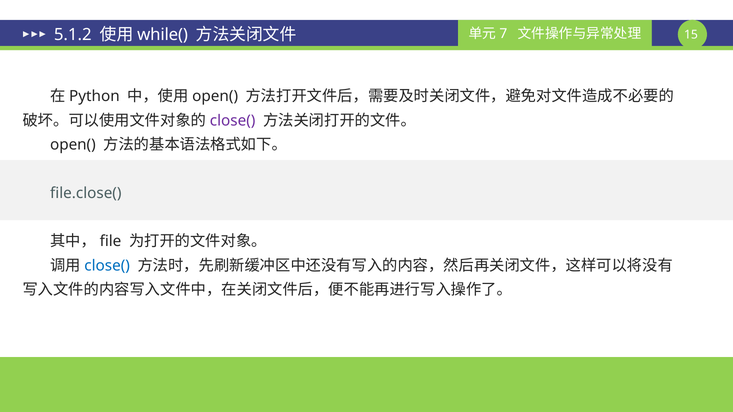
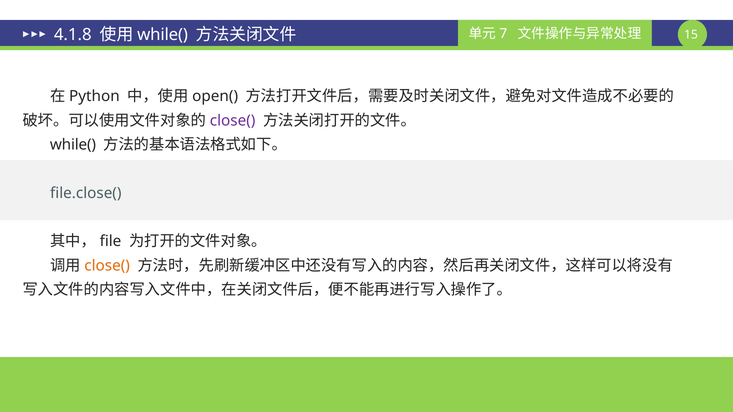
5.1.2: 5.1.2 -> 4.1.8 (73, 35)
open(: open( -> while( (73, 145)
close( colour: blue -> orange (107, 266)
